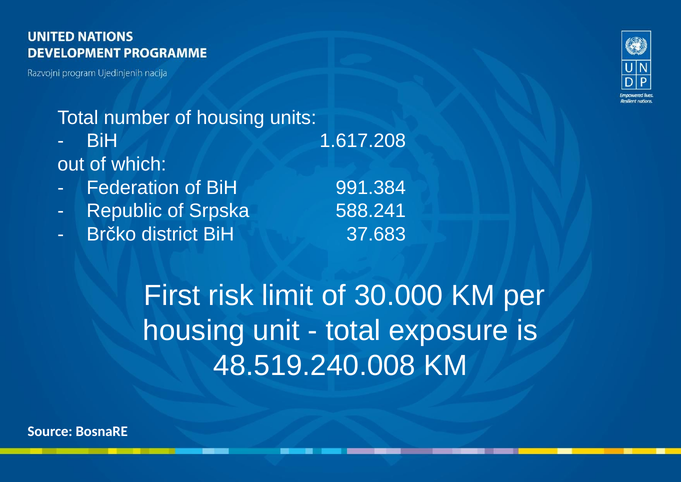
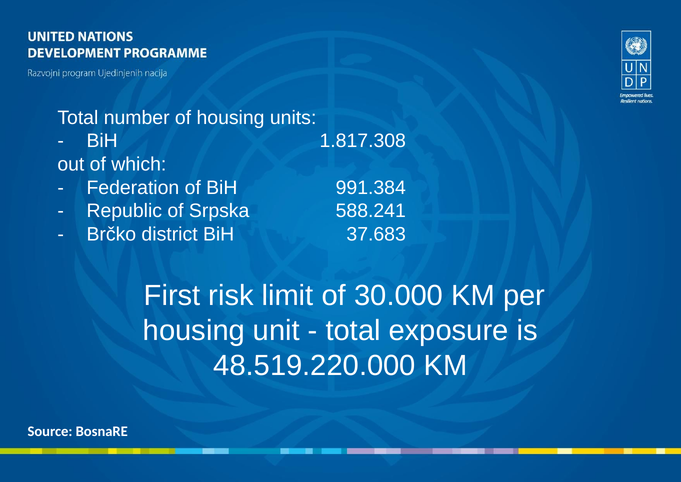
1.617.208: 1.617.208 -> 1.817.308 (363, 141)
48.519.240.008: 48.519.240.008 -> 48.519.220.000 (315, 366)
